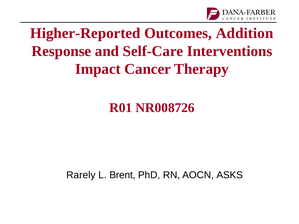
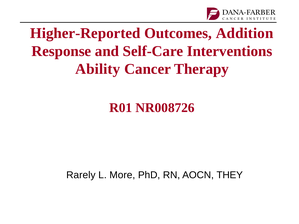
Impact: Impact -> Ability (98, 69)
Brent: Brent -> More (122, 175)
ASKS: ASKS -> THEY (230, 175)
